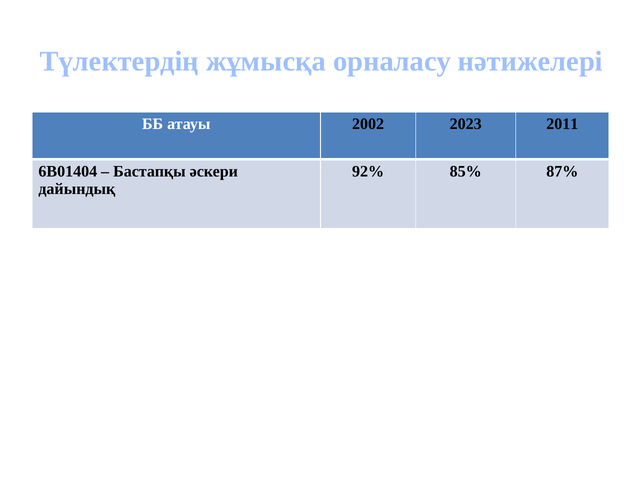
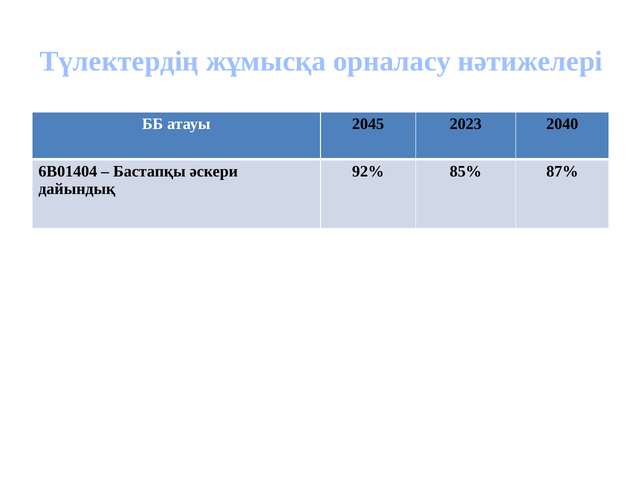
2002: 2002 -> 2045 (368, 124)
2011: 2011 -> 2040 (562, 124)
